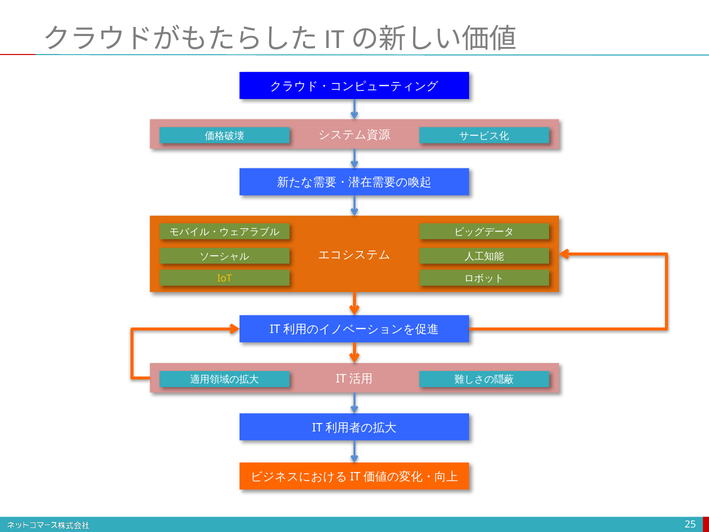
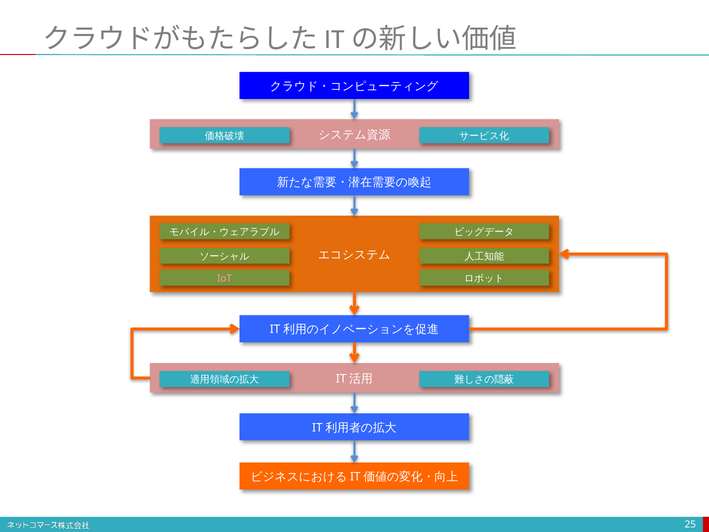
IoT colour: yellow -> pink (224, 278)
